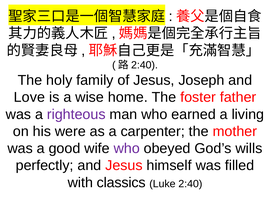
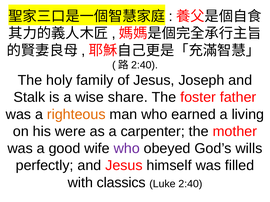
Love: Love -> Stalk (29, 97)
home: home -> share (128, 97)
righteous colour: purple -> orange (76, 115)
